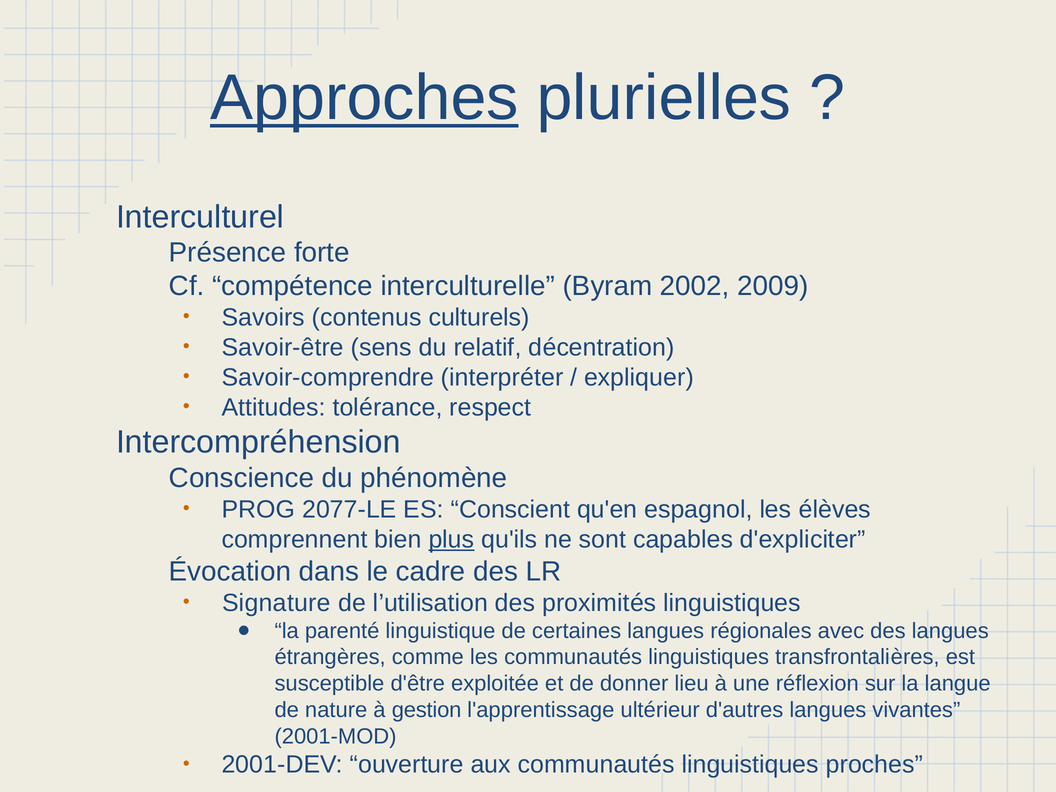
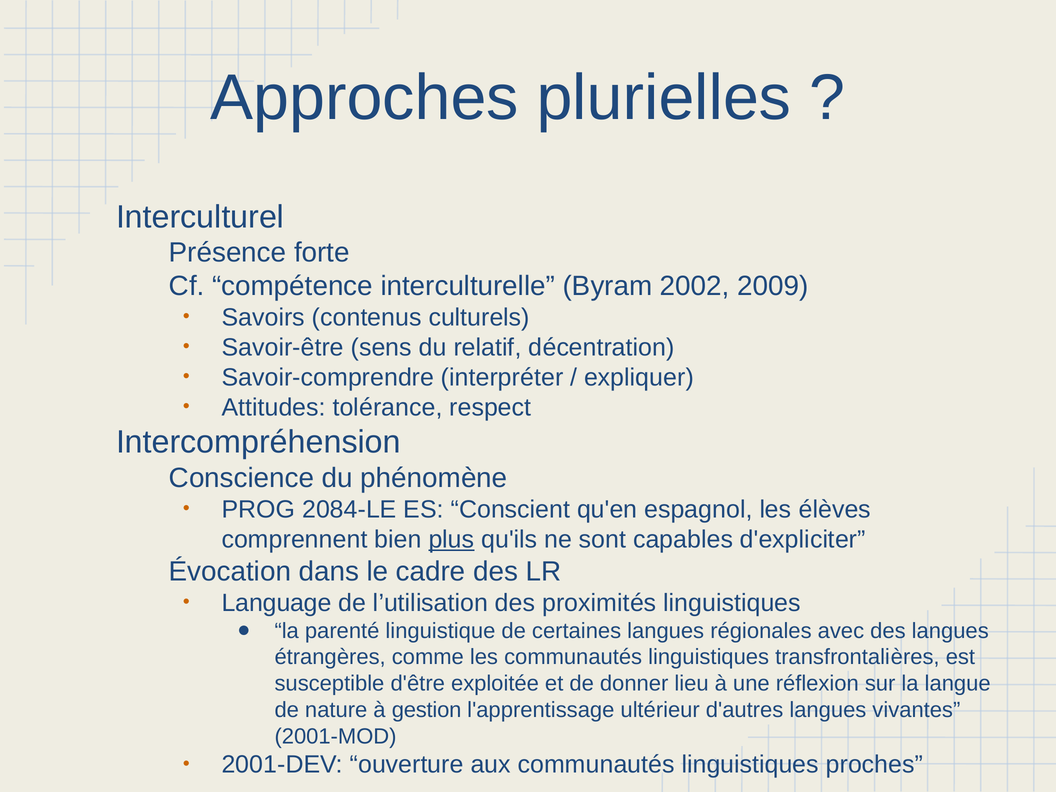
Approches underline: present -> none (364, 98)
2077-LE: 2077-LE -> 2084-LE (349, 509)
Signature: Signature -> Language (277, 603)
